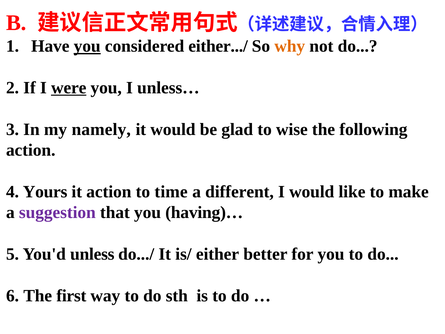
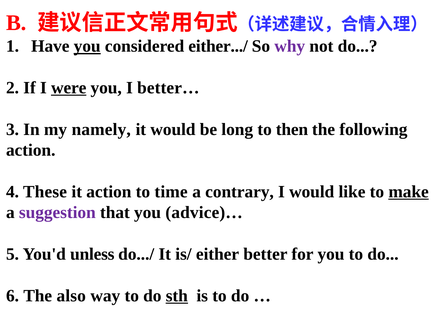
why colour: orange -> purple (290, 46)
unless…: unless… -> better… (168, 88)
glad: glad -> long (237, 129)
wise: wise -> then (292, 129)
Yours: Yours -> These (45, 192)
different: different -> contrary (240, 192)
make underline: none -> present (409, 192)
having)…: having)… -> advice)… (204, 212)
first: first -> also (71, 296)
sth underline: none -> present (177, 296)
